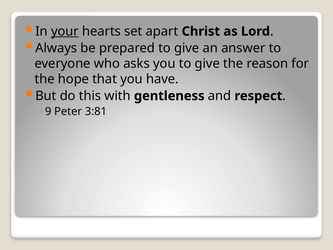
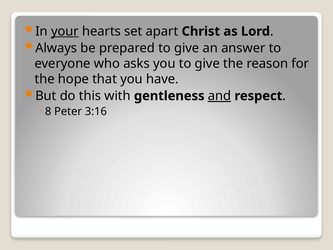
and underline: none -> present (219, 96)
9: 9 -> 8 (48, 111)
3:81: 3:81 -> 3:16 (96, 111)
